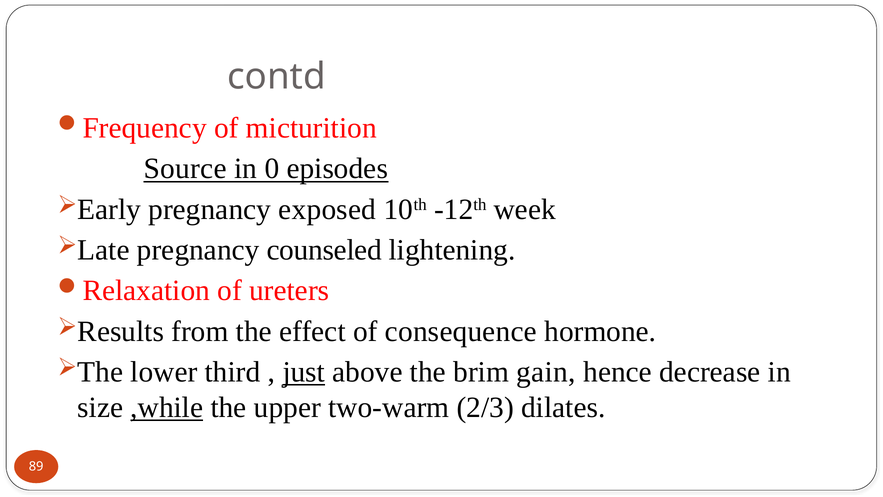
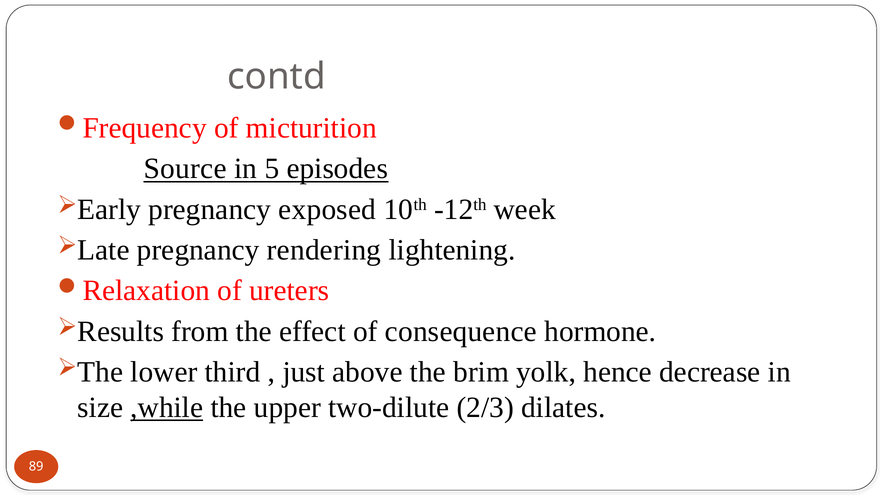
0: 0 -> 5 (272, 169)
counseled: counseled -> rendering (324, 250)
just underline: present -> none (304, 372)
gain: gain -> yolk (546, 372)
two-warm: two-warm -> two-dilute (389, 407)
